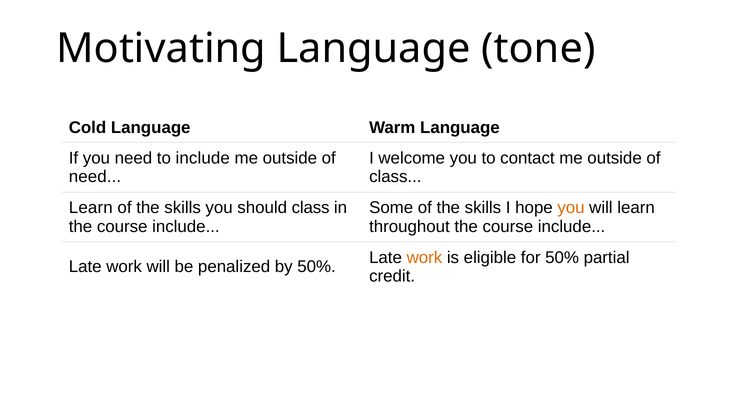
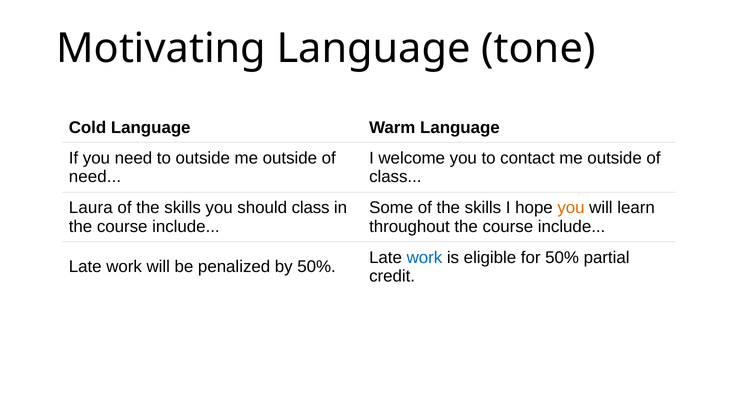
to include: include -> outside (203, 158)
Learn: Learn -> Laura (91, 208)
work colour: orange -> blue (424, 258)
